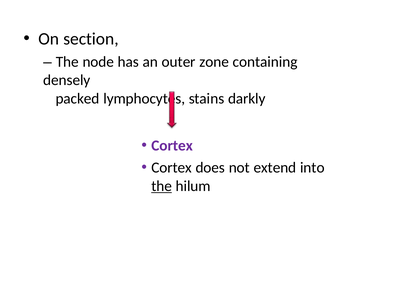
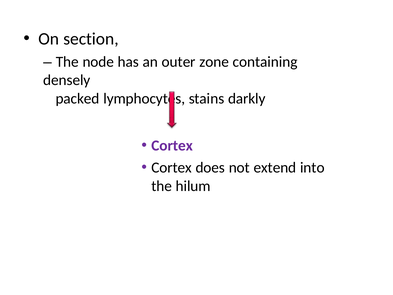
the underline: present -> none (162, 186)
